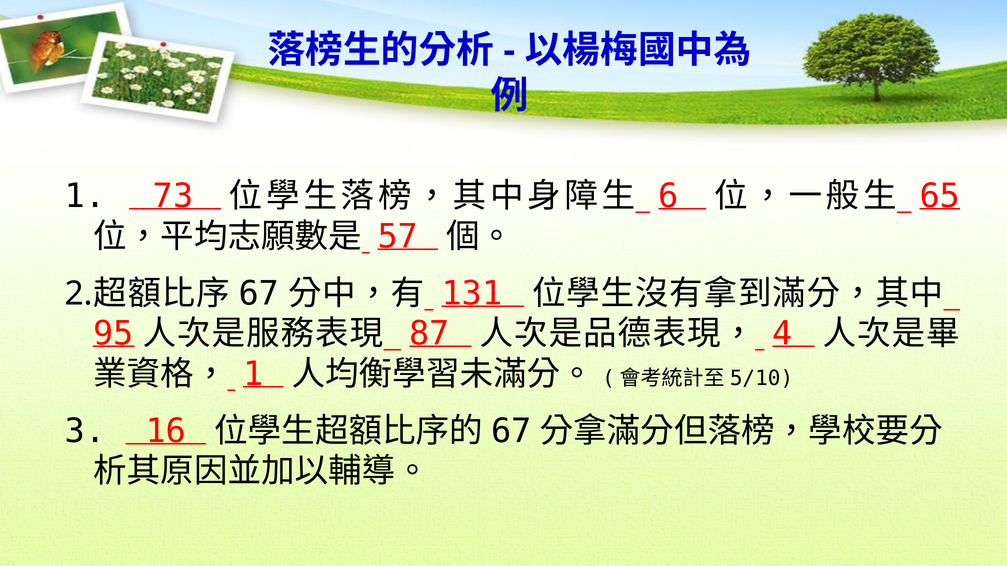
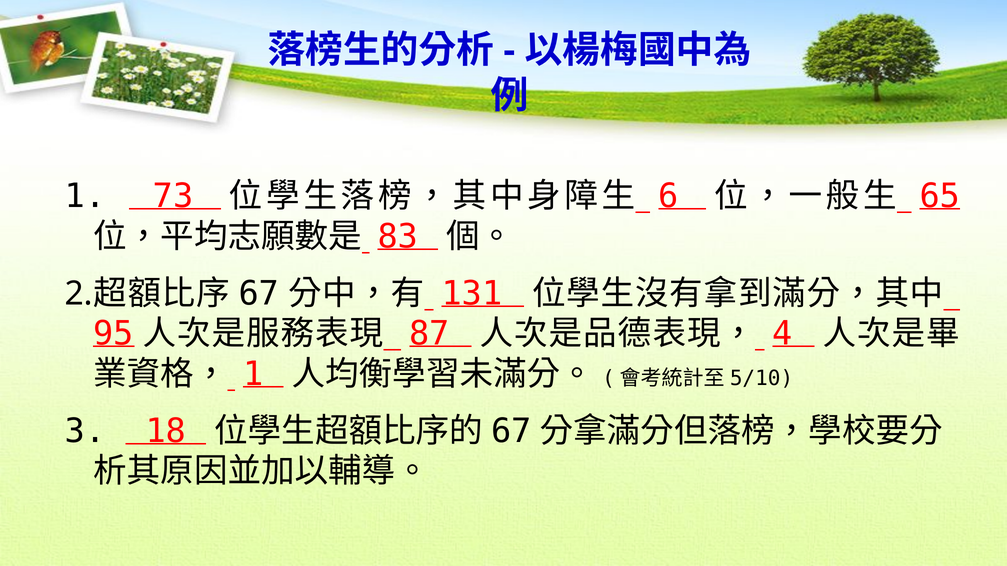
57: 57 -> 83 (398, 237)
16: 16 -> 18 (166, 431)
